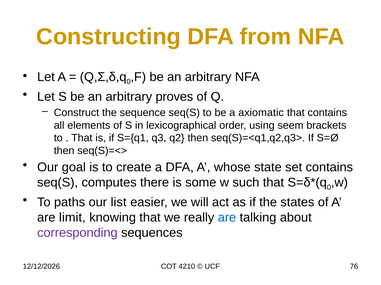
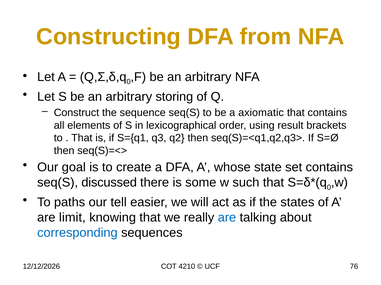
proves: proves -> storing (174, 97)
seem: seem -> result (290, 126)
computes: computes -> discussed (109, 183)
list: list -> tell (119, 203)
corresponding colour: purple -> blue (77, 233)
